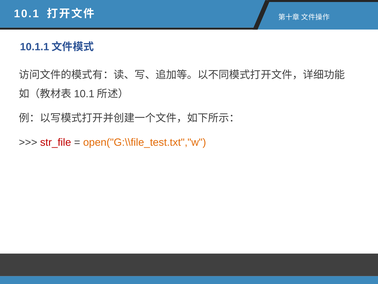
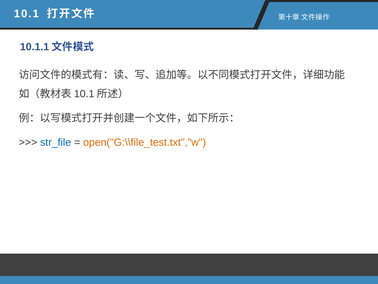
str_file colour: red -> blue (56, 142)
